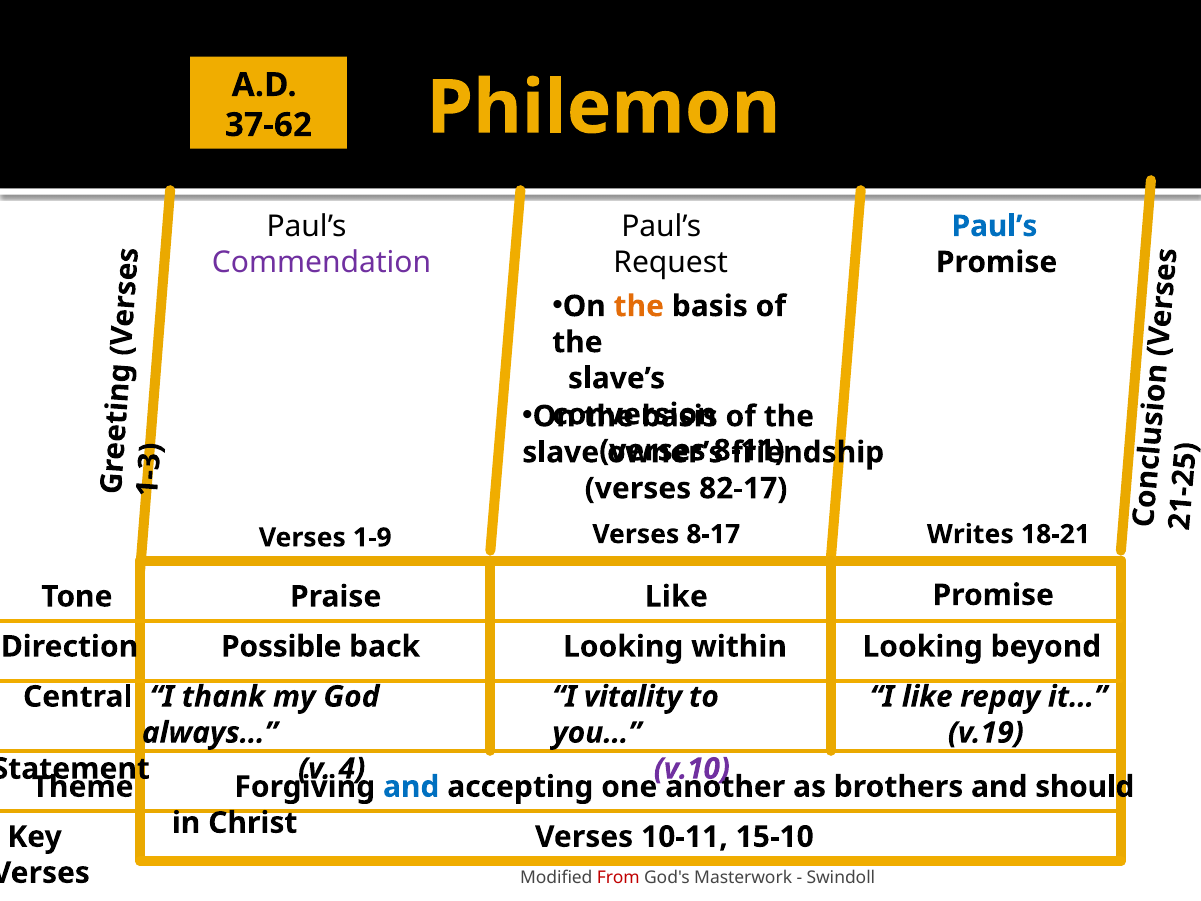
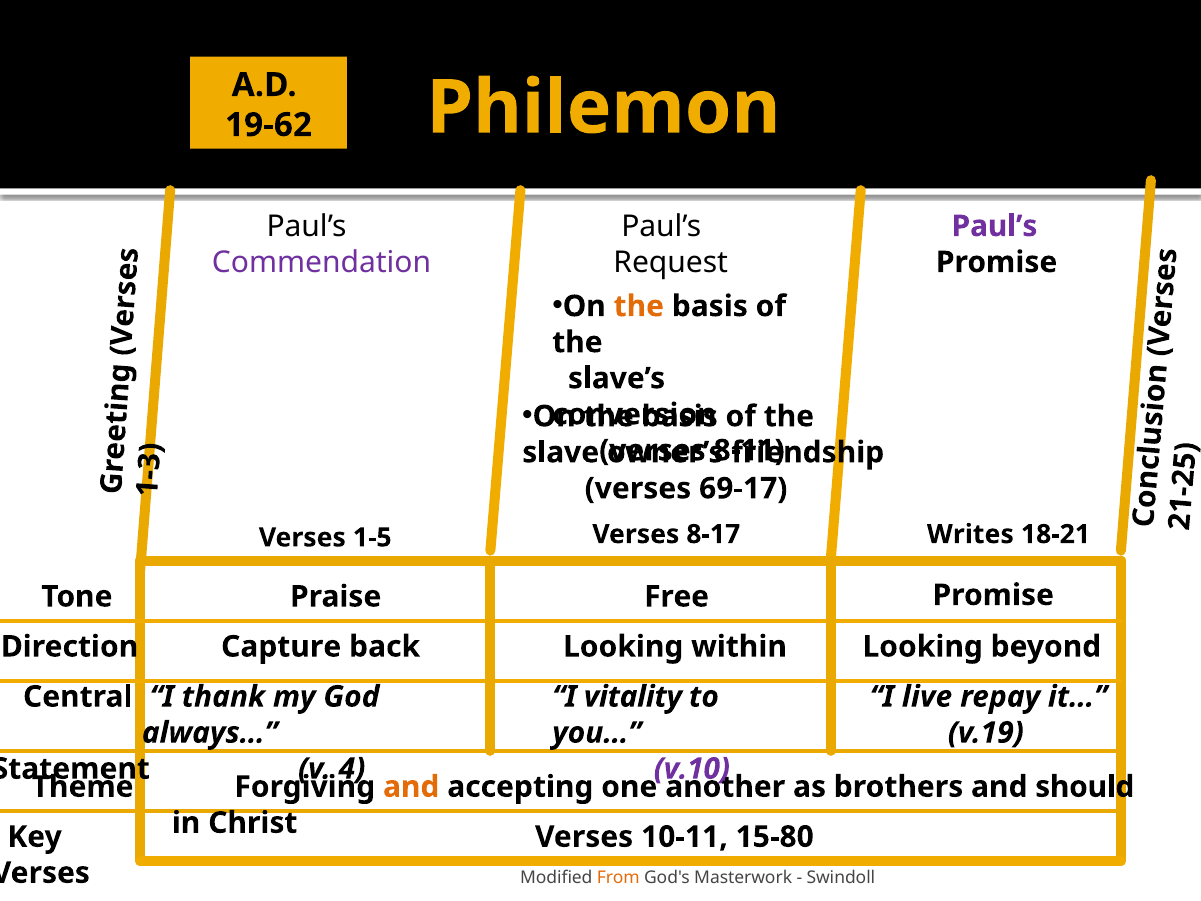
37-62: 37-62 -> 19-62 (269, 125)
Paul’s colour: blue -> purple (994, 226)
82-17: 82-17 -> 69-17 (743, 488)
1-9: 1-9 -> 1-5 (372, 538)
Praise Like: Like -> Free (677, 596)
Possible: Possible -> Capture (281, 646)
I like: like -> live (927, 697)
and colour: blue -> orange (411, 787)
15-10: 15-10 -> 15-80 (775, 837)
From colour: red -> orange (618, 877)
